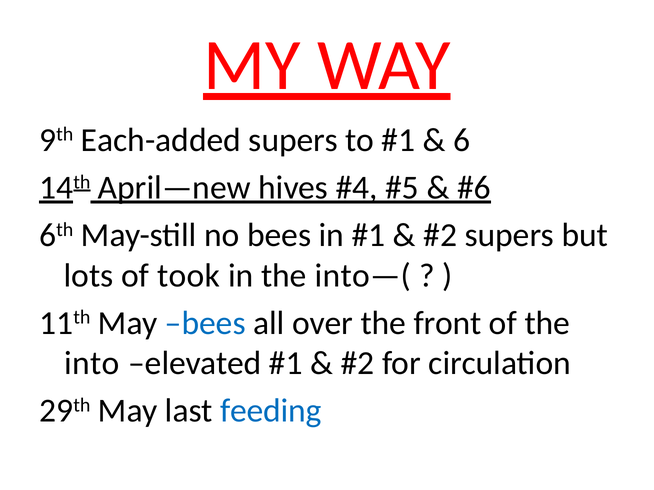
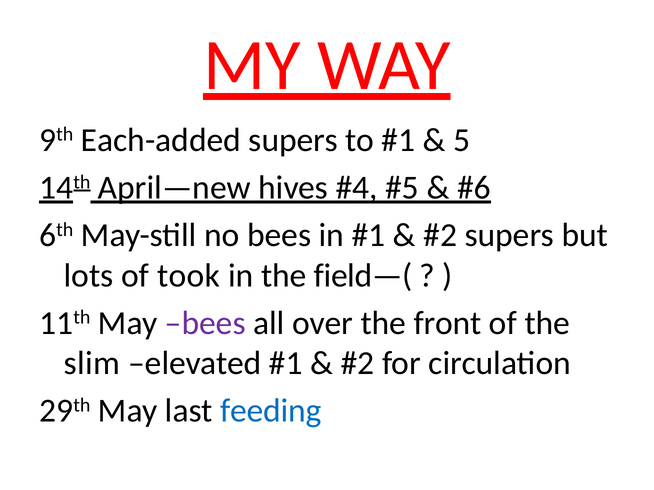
6: 6 -> 5 (462, 140)
into—(: into—( -> field—( (363, 276)
bees colour: blue -> purple (205, 323)
into: into -> slim (92, 364)
